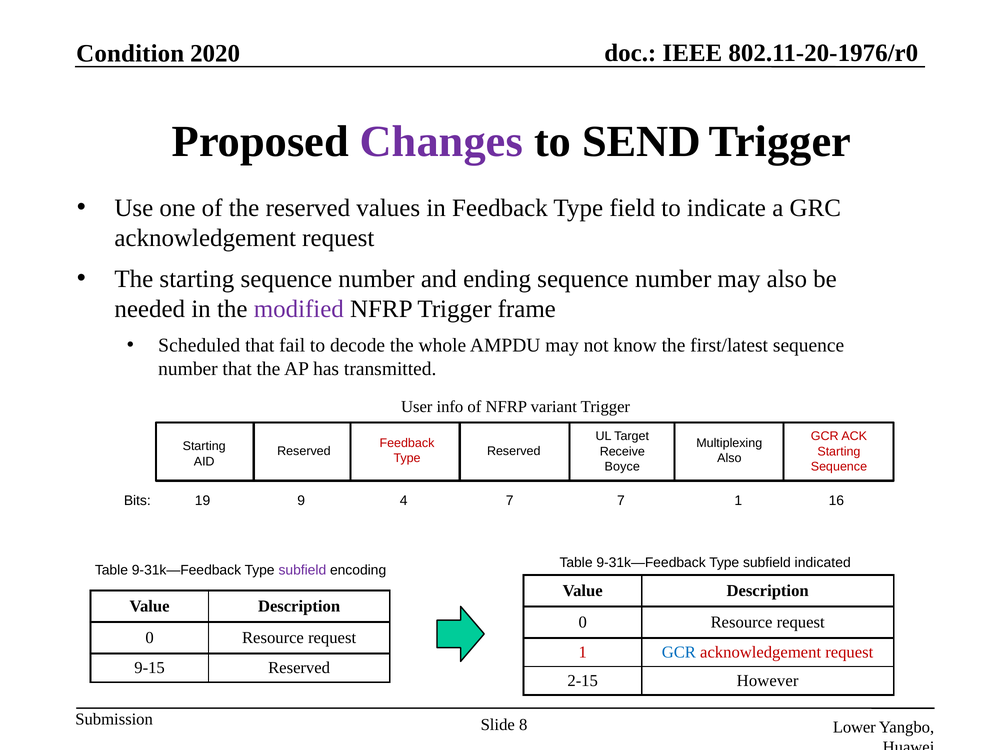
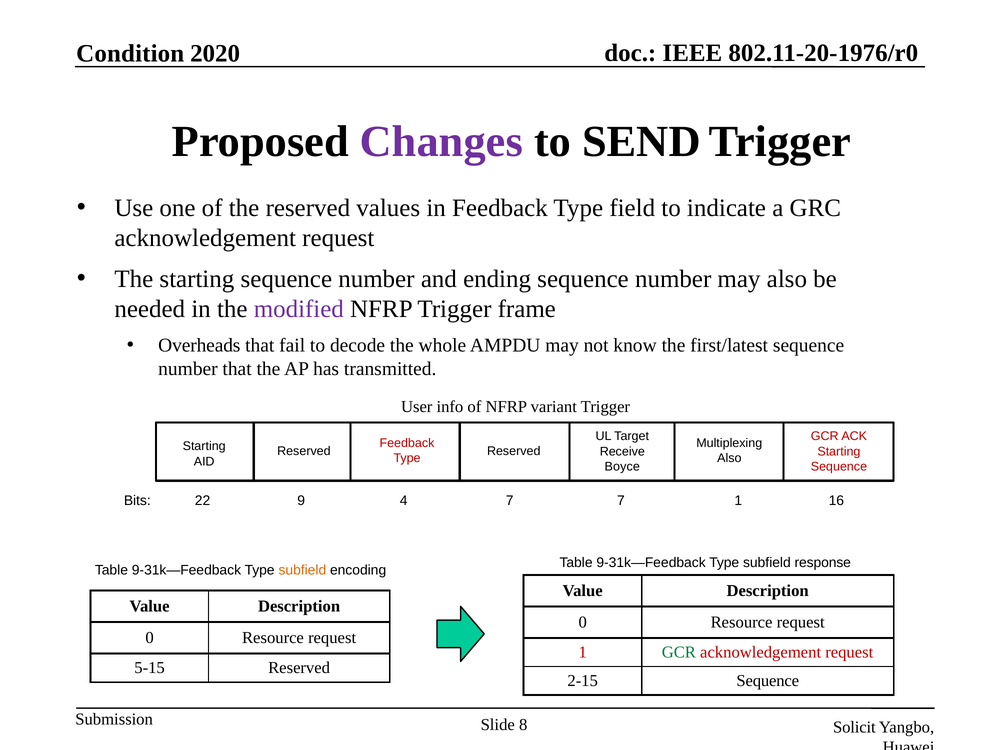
Scheduled: Scheduled -> Overheads (199, 345)
19: 19 -> 22 (203, 501)
indicated: indicated -> response (823, 562)
subfield colour: purple -> orange (302, 570)
GCR colour: blue -> green (679, 652)
9-15: 9-15 -> 5-15 (150, 668)
2-15 However: However -> Sequence (768, 681)
Lower: Lower -> Solicit (854, 727)
